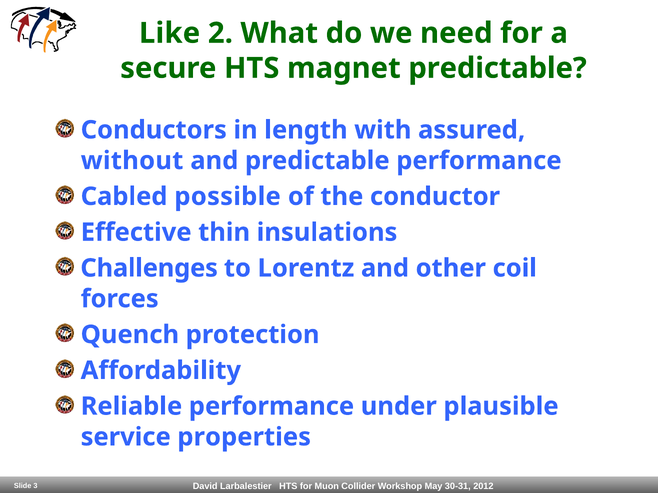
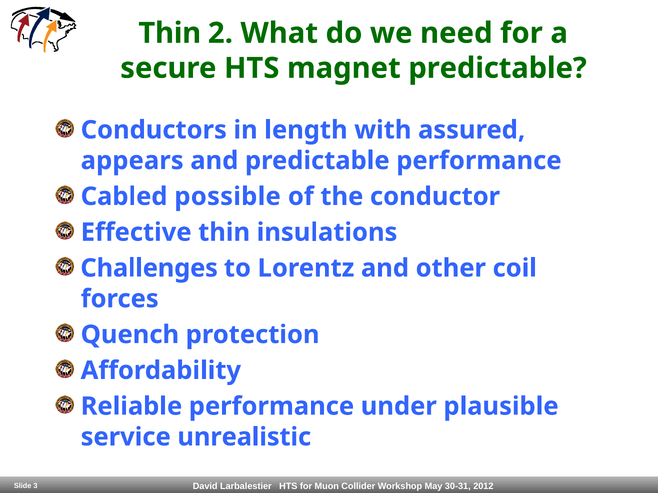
Like: Like -> Thin (170, 33)
without: without -> appears (132, 161)
properties: properties -> unrealistic (244, 437)
